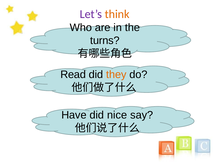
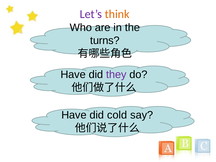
Read: Read -> Have (73, 75)
they colour: orange -> purple (116, 75)
nice: nice -> cold (117, 115)
